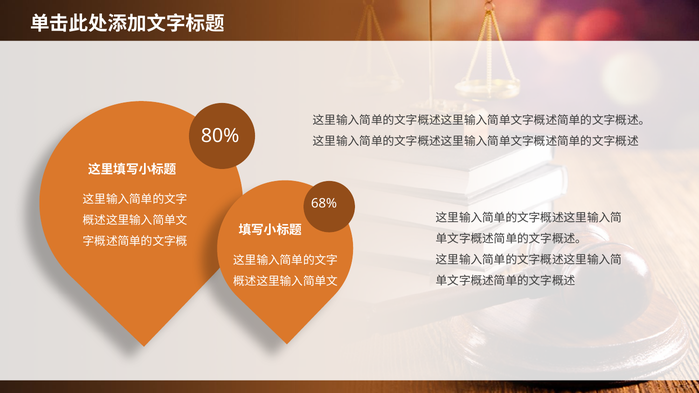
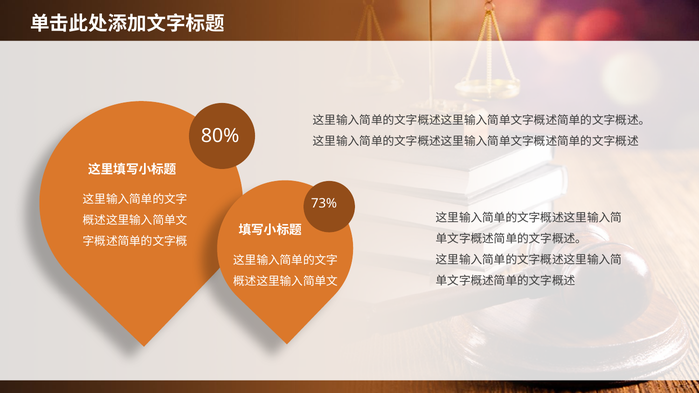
68%: 68% -> 73% (324, 204)
